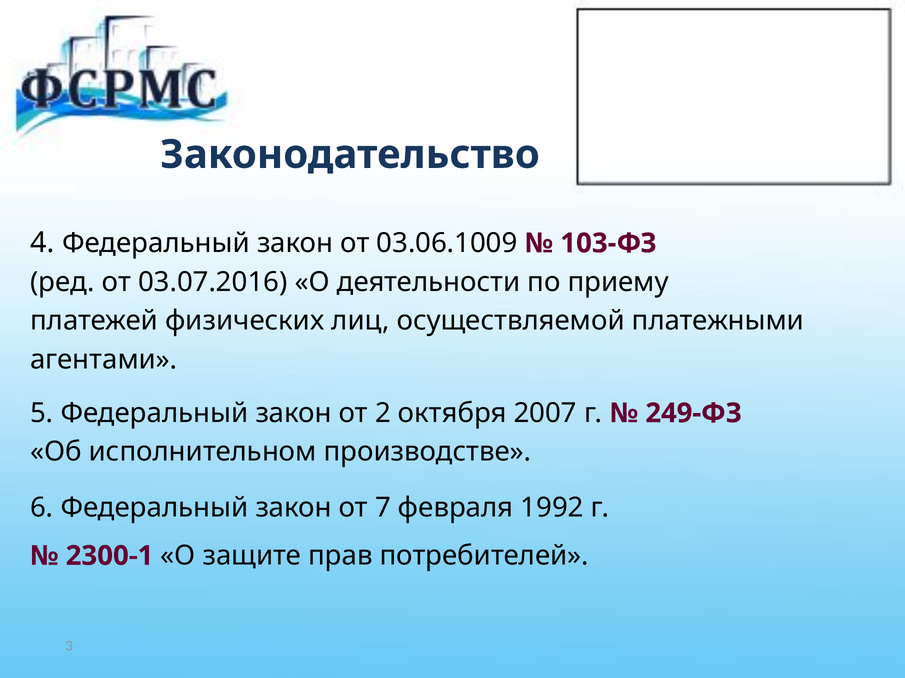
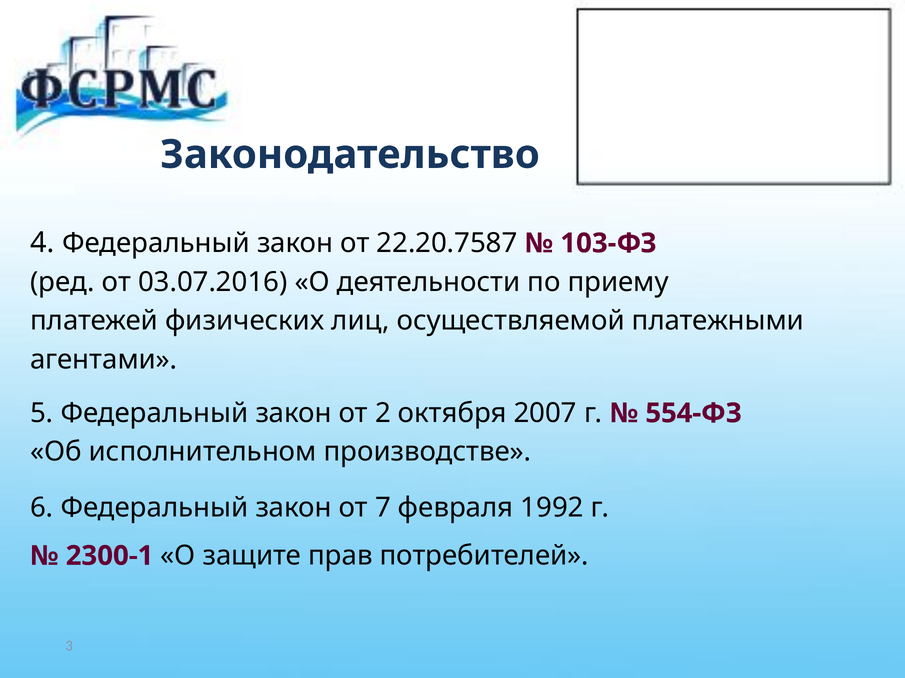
03.06.1009: 03.06.1009 -> 22.20.7587 (447, 243)
249-ФЗ: 249-ФЗ -> 554-ФЗ (694, 414)
